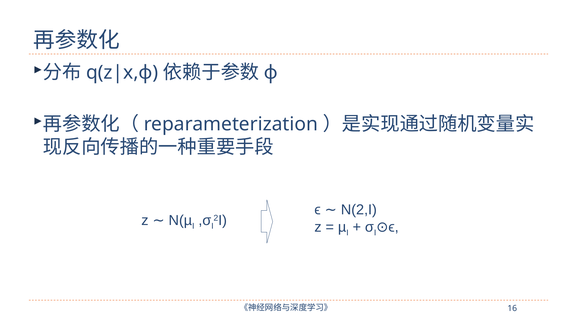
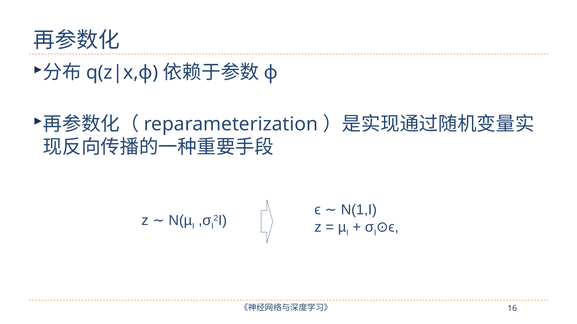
N(2,I: N(2,I -> N(1,I (359, 210)
